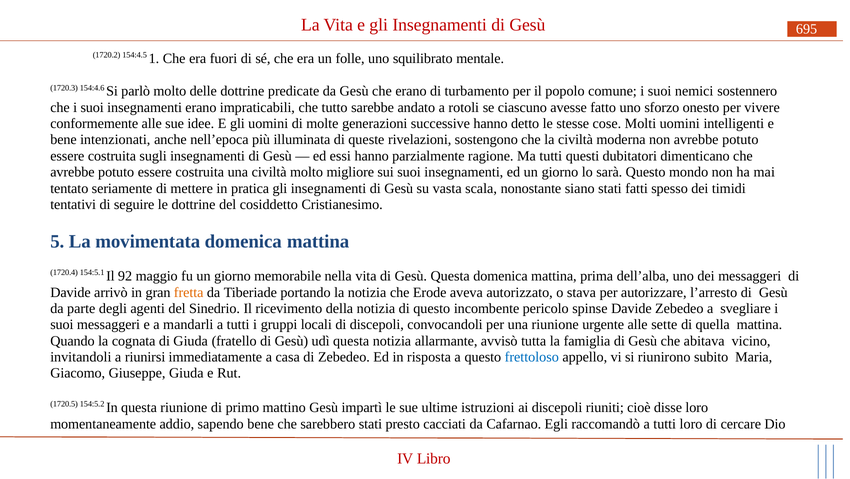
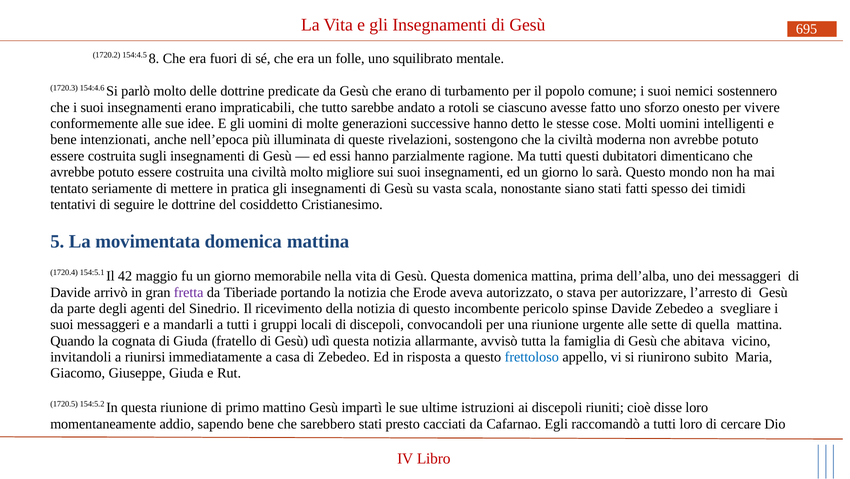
1: 1 -> 8 (154, 58)
92: 92 -> 42 (125, 276)
fretta colour: orange -> purple (189, 292)
